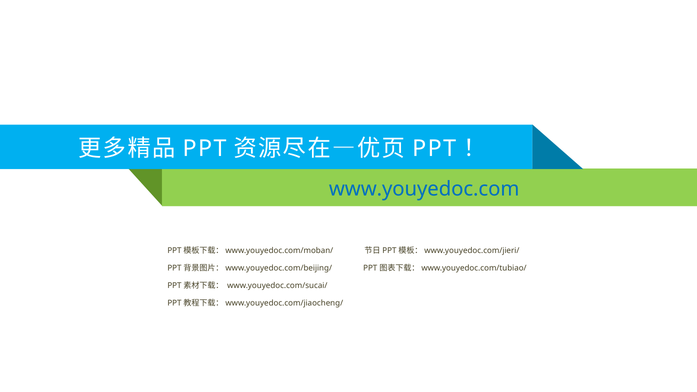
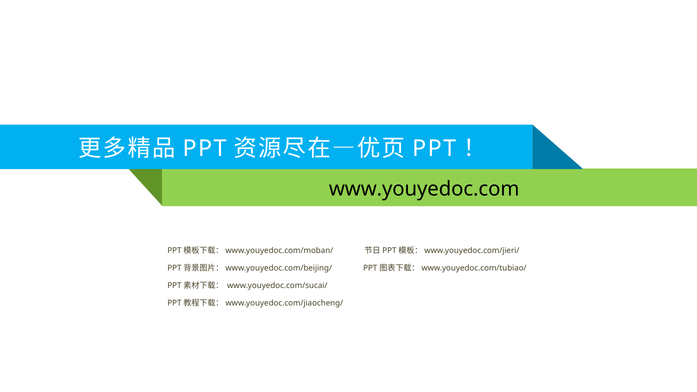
www.youyedoc.com colour: blue -> black (424, 189)
